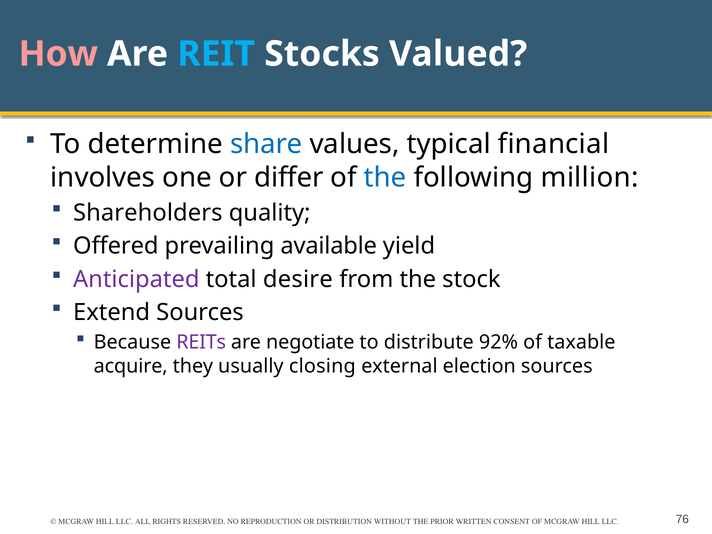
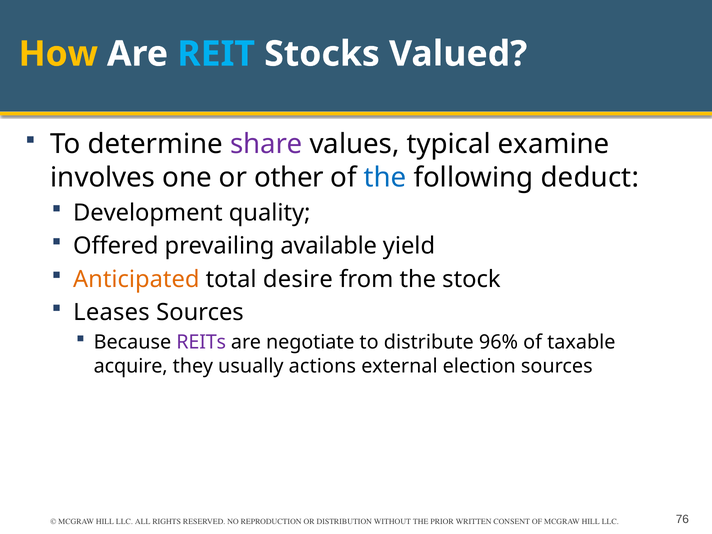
How colour: pink -> yellow (58, 54)
share colour: blue -> purple (266, 144)
financial: financial -> examine (554, 144)
differ: differ -> other (289, 177)
million: million -> deduct (590, 177)
Shareholders: Shareholders -> Development (148, 213)
Anticipated colour: purple -> orange (136, 279)
Extend: Extend -> Leases (111, 312)
92%: 92% -> 96% (499, 342)
closing: closing -> actions (322, 366)
